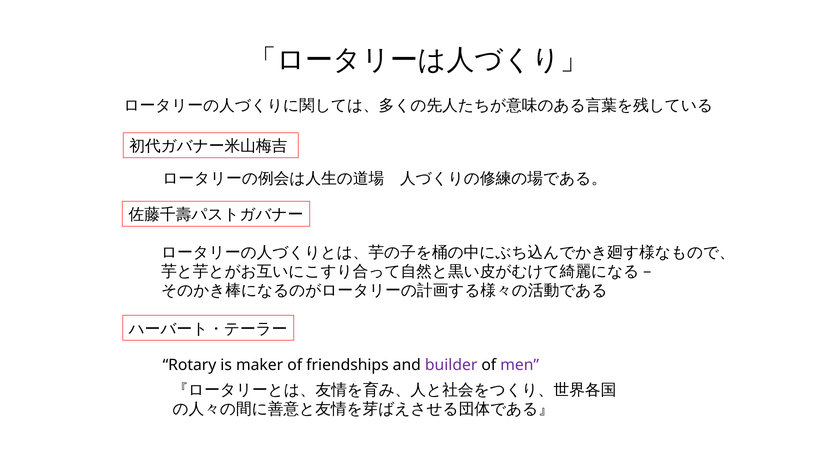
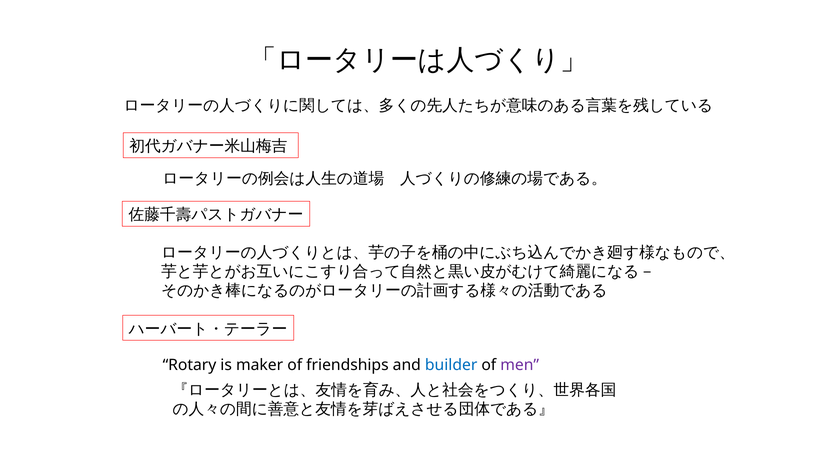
builder colour: purple -> blue (451, 365)
